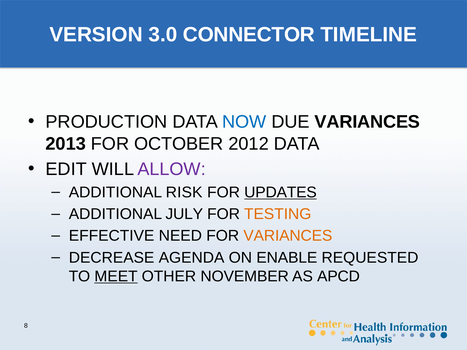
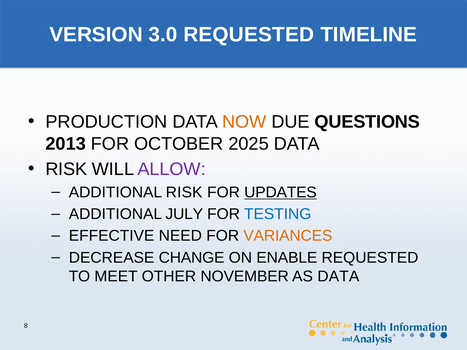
3.0 CONNECTOR: CONNECTOR -> REQUESTED (249, 35)
NOW colour: blue -> orange (244, 122)
DUE VARIANCES: VARIANCES -> QUESTIONS (367, 122)
2012: 2012 -> 2025 (249, 144)
EDIT: EDIT -> RISK (66, 169)
TESTING colour: orange -> blue (278, 214)
AGENDA: AGENDA -> CHANGE (192, 258)
MEET underline: present -> none (116, 276)
AS APCD: APCD -> DATA (338, 276)
